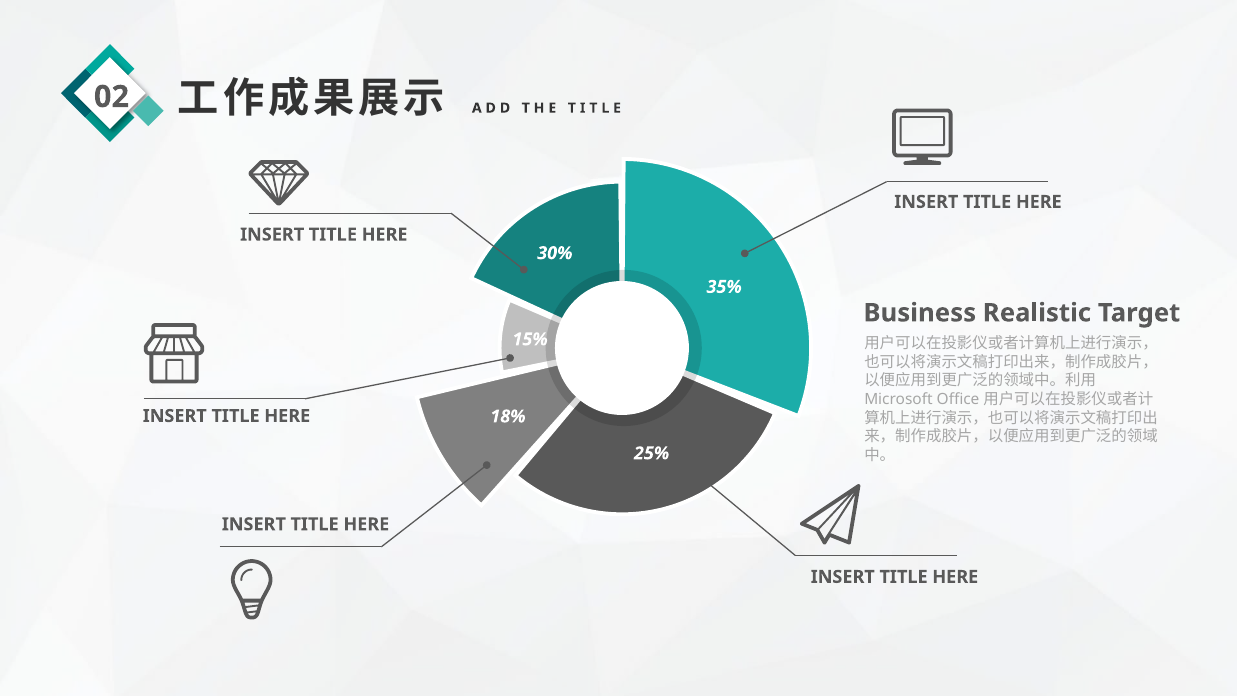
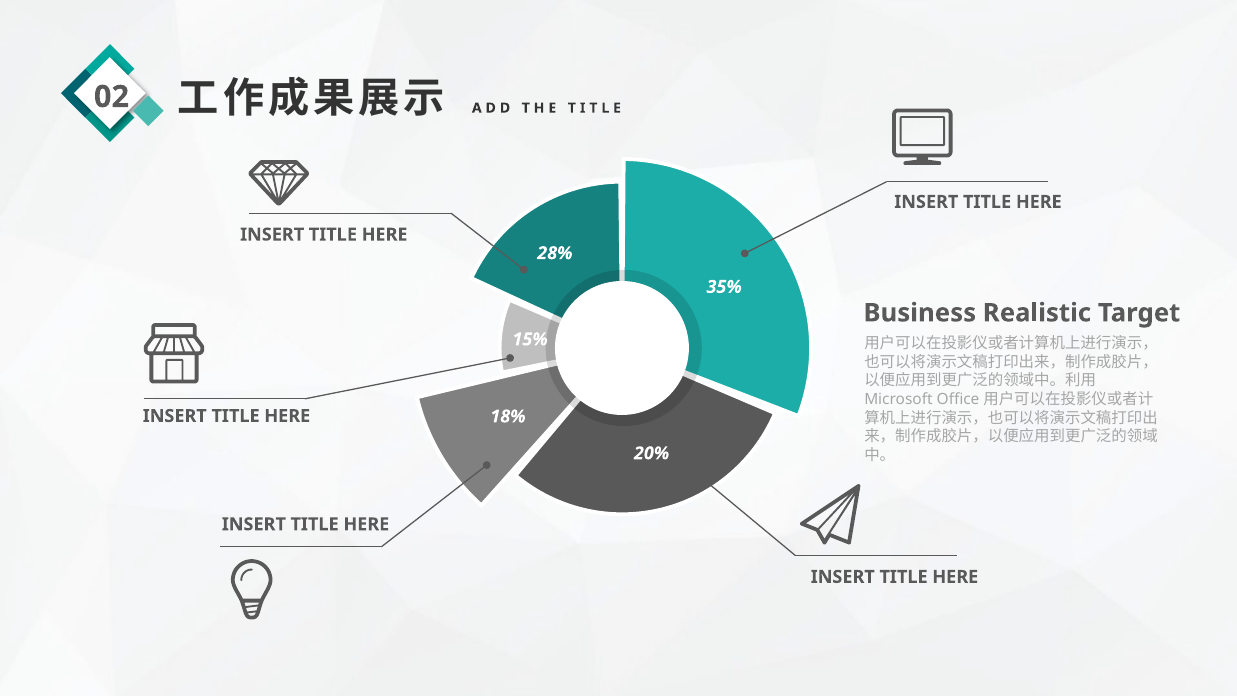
30%: 30% -> 28% (555, 253)
25%: 25% -> 20% (652, 453)
